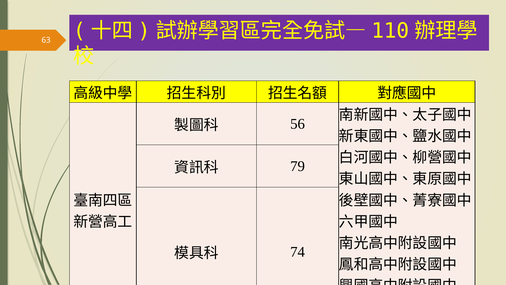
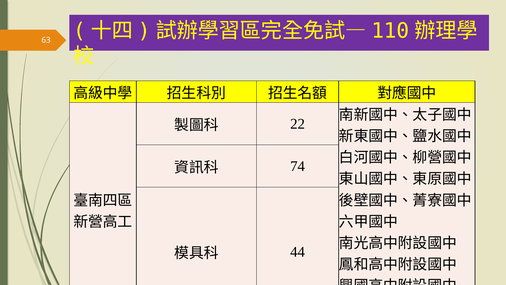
56: 56 -> 22 (298, 124)
79: 79 -> 74 (298, 166)
74: 74 -> 44 (298, 252)
